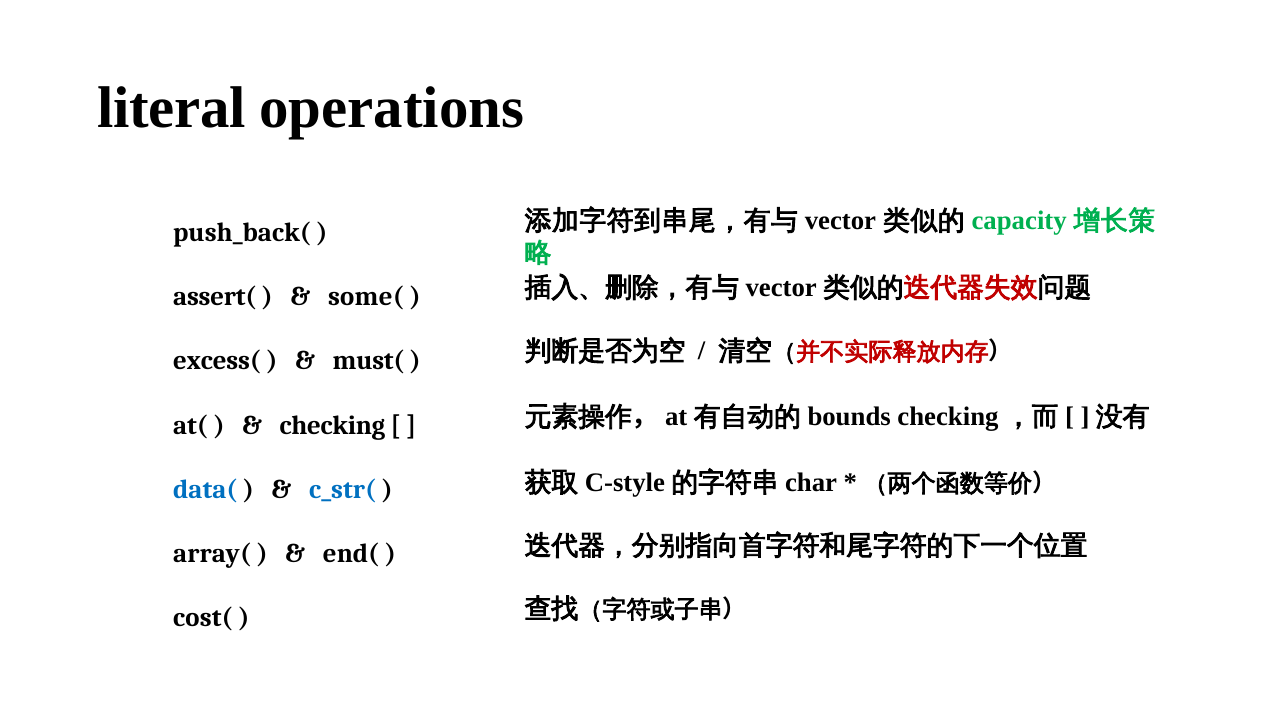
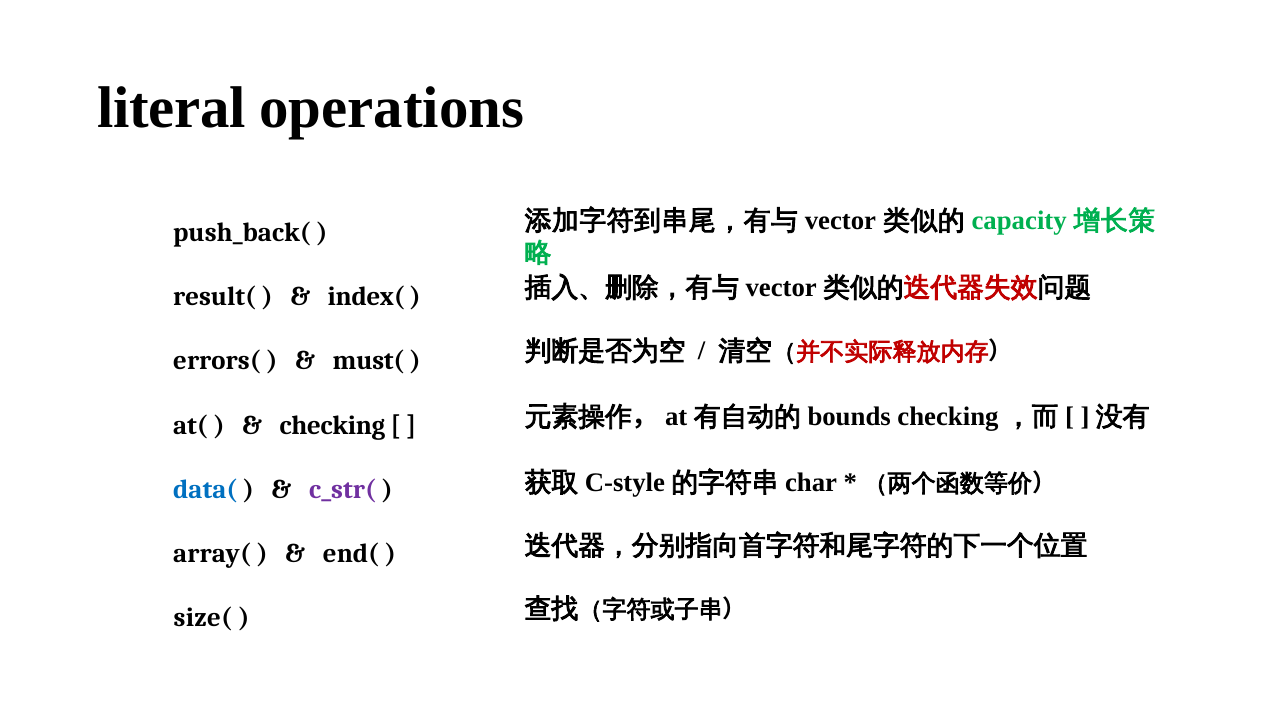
assert(: assert( -> result( (215, 297)
some(: some( -> index( (366, 297)
excess(: excess( -> errors( (217, 361)
c_str( colour: blue -> purple (343, 490)
cost(: cost( -> size( (203, 618)
